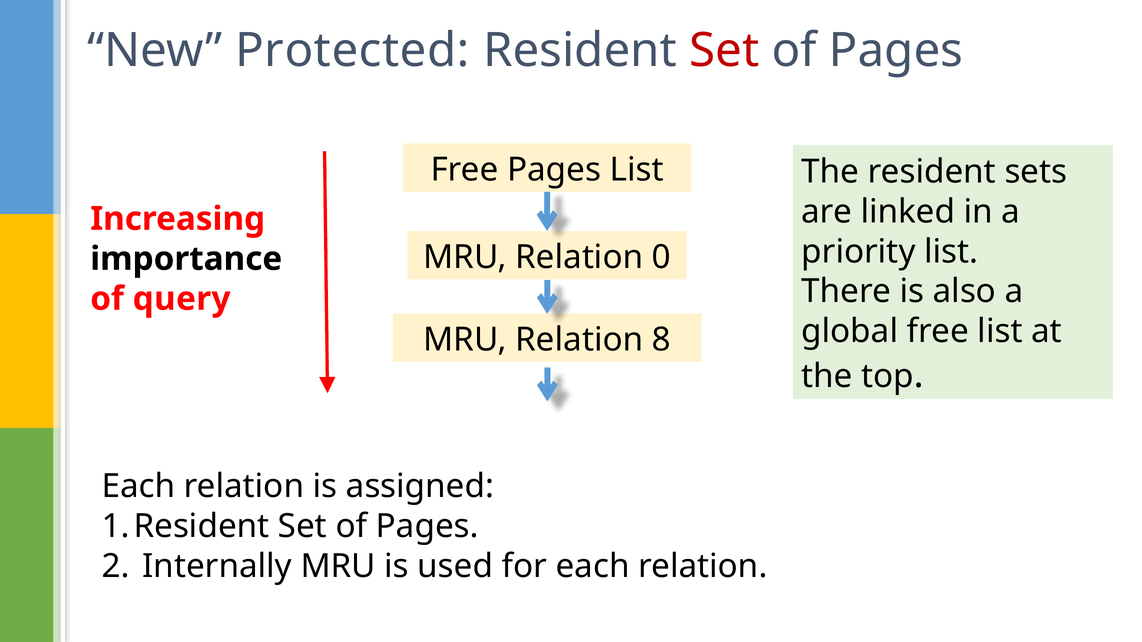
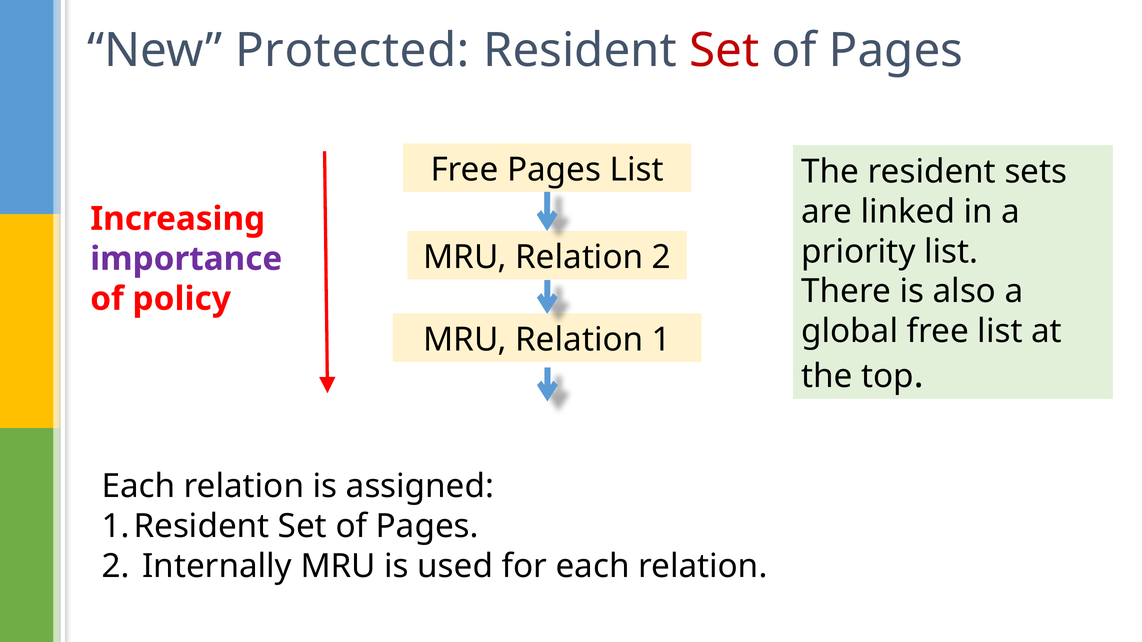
Relation 0: 0 -> 2 (661, 258)
importance colour: black -> purple (186, 259)
query: query -> policy (182, 299)
8: 8 -> 1 (661, 340)
